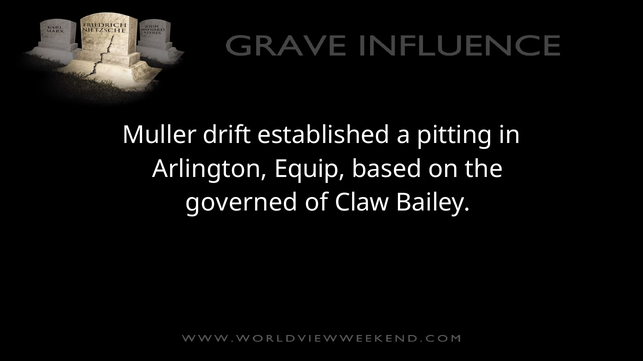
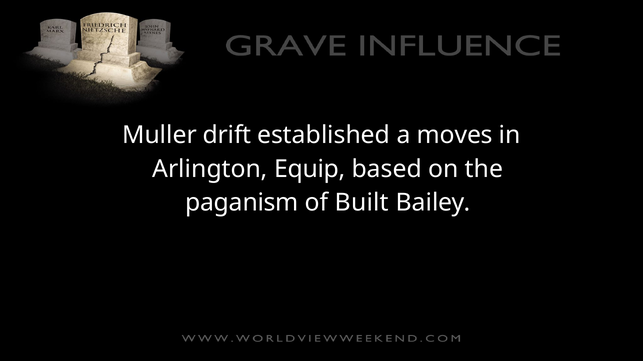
pitting: pitting -> moves (455, 135)
governed: governed -> paganism (242, 203)
Claw: Claw -> Built (362, 203)
